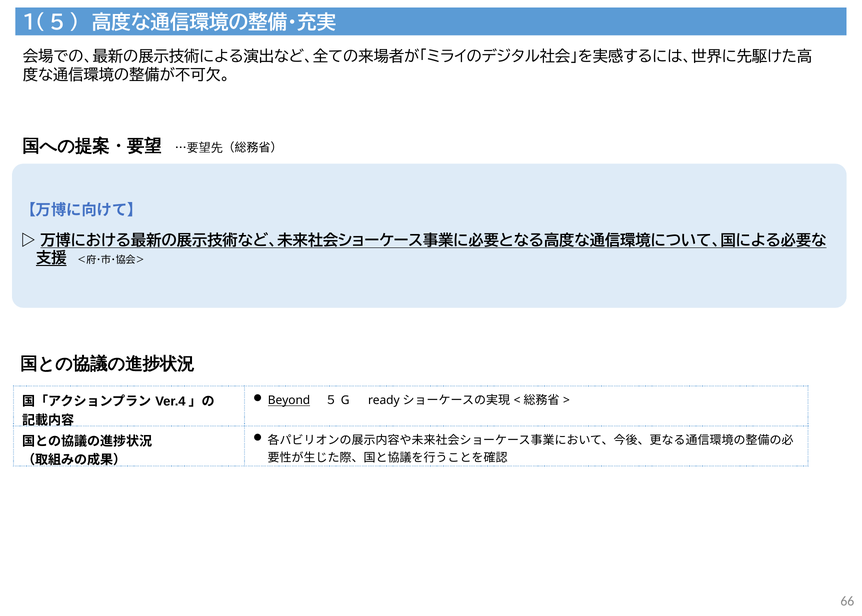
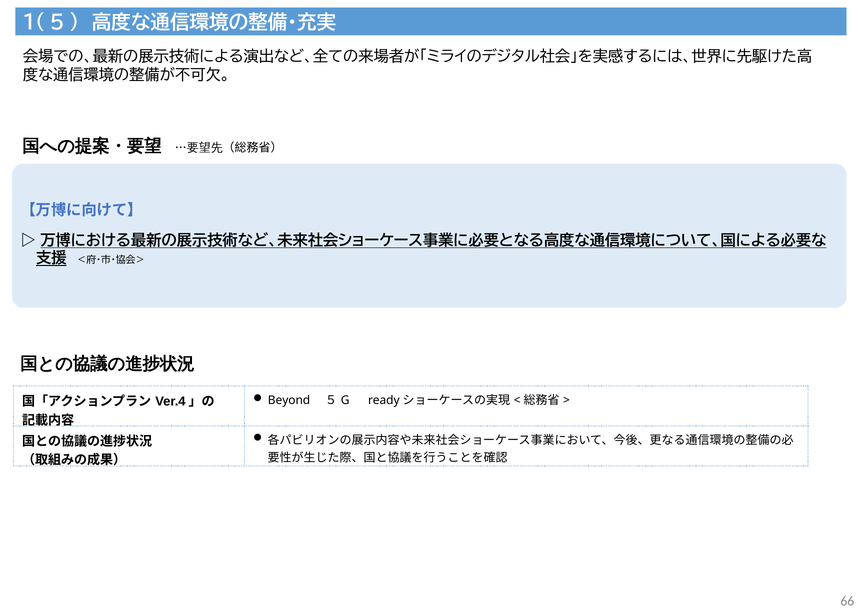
Beyond underline: present -> none (289, 400)
